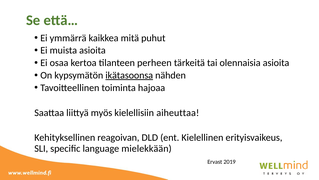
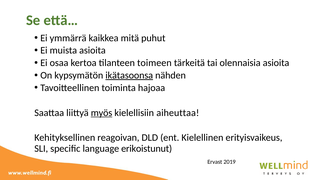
perheen: perheen -> toimeen (154, 63)
myös underline: none -> present (102, 112)
mielekkään: mielekkään -> erikoistunut (147, 148)
